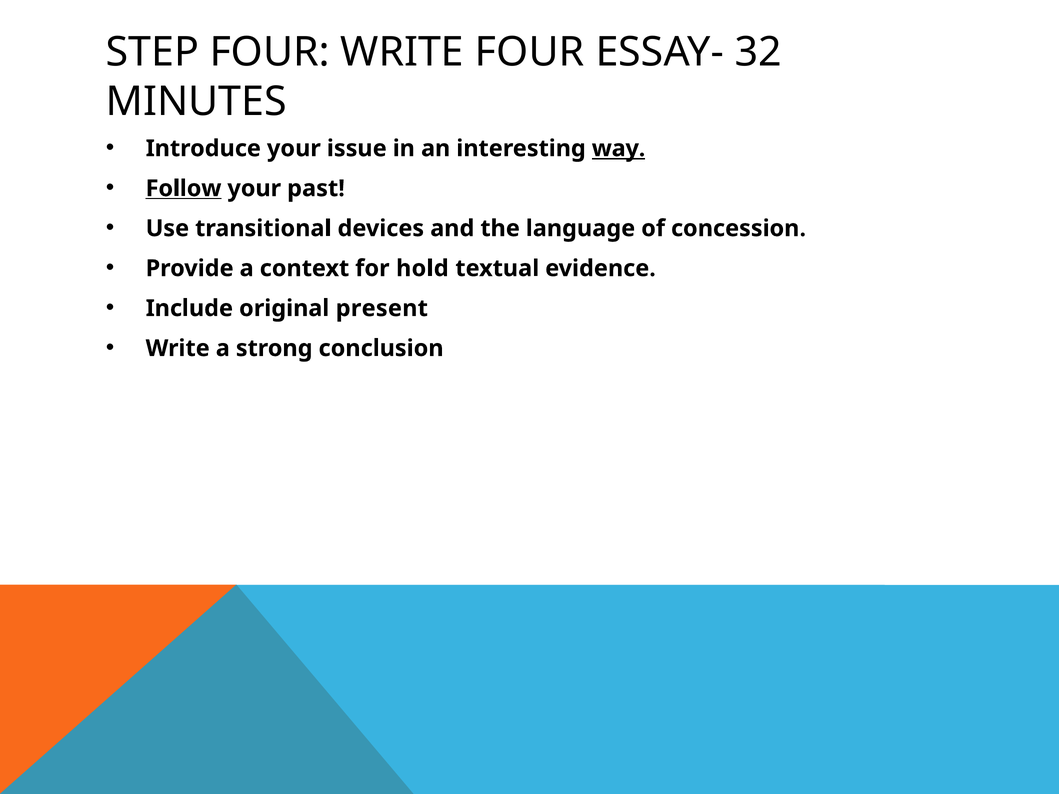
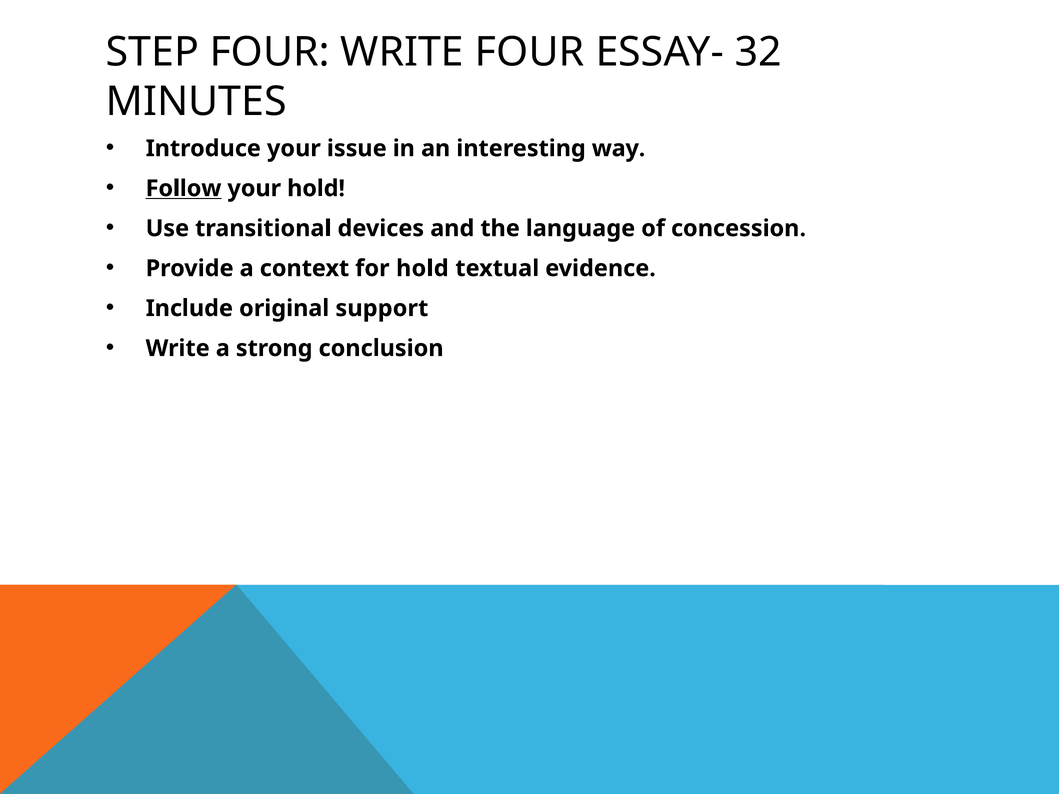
way underline: present -> none (619, 149)
your past: past -> hold (316, 188)
present: present -> support (382, 308)
